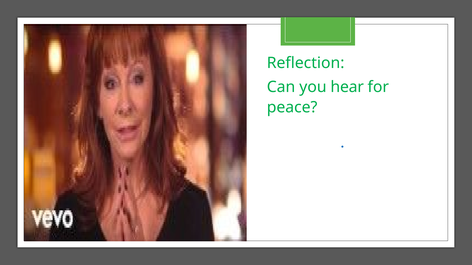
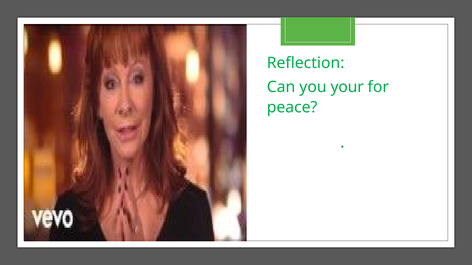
hear: hear -> your (347, 87)
